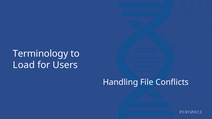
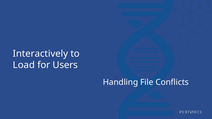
Terminology: Terminology -> Interactively (40, 54)
